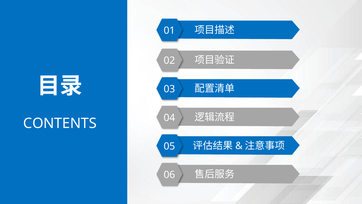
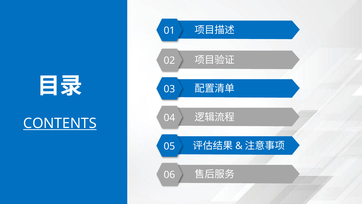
CONTENTS underline: none -> present (60, 123)
